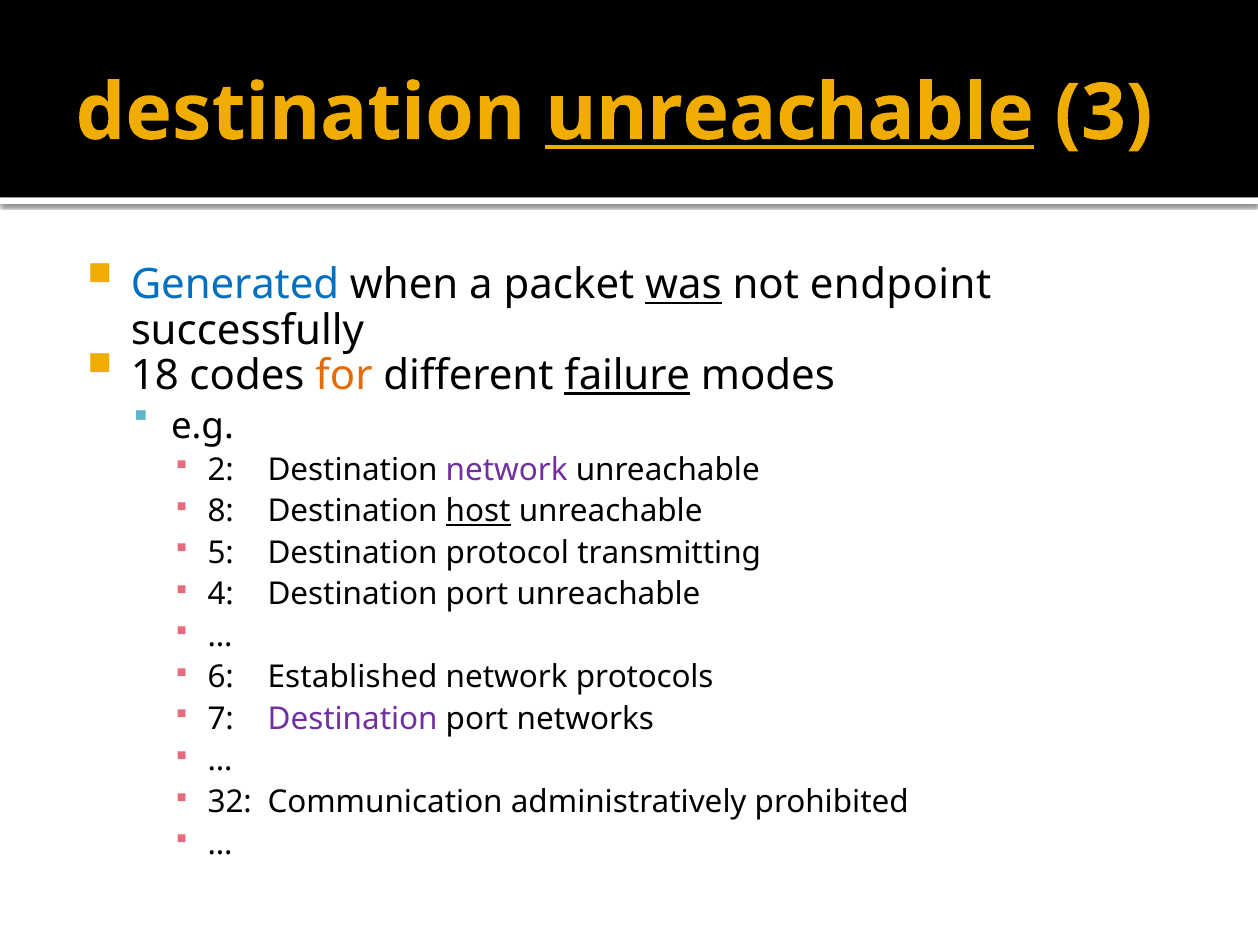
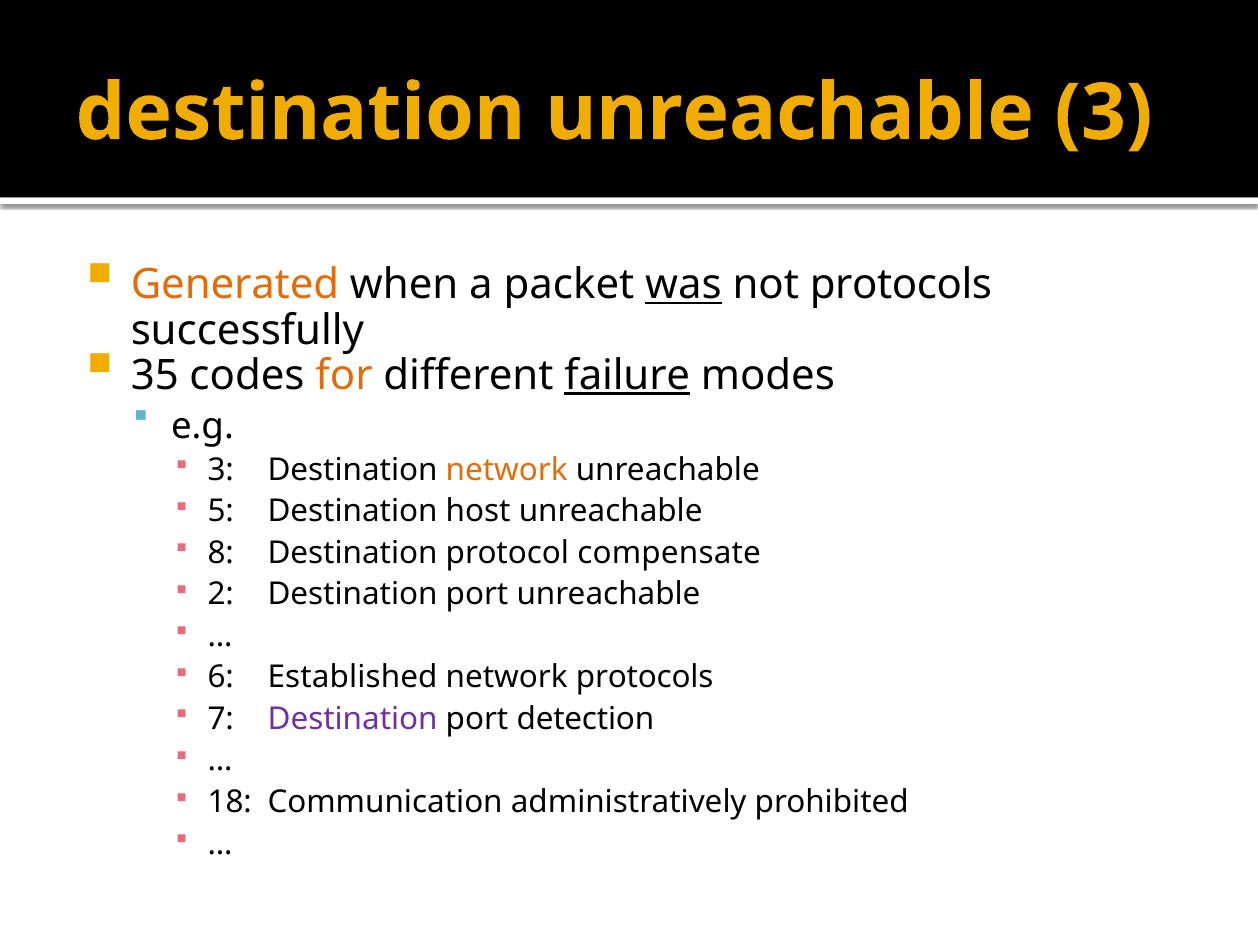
unreachable underline: present -> none (790, 113)
Generated colour: blue -> orange (235, 285)
not endpoint: endpoint -> protocols (901, 285)
18: 18 -> 35 (155, 375)
2: 2 -> 3 (221, 470)
network colour: purple -> orange (507, 470)
8: 8 -> 5 (221, 511)
host underline: present -> none (478, 511)
5: 5 -> 8 (221, 553)
transmitting: transmitting -> compensate (669, 553)
4: 4 -> 2 (221, 594)
networks: networks -> detection (585, 719)
32: 32 -> 18 (230, 802)
